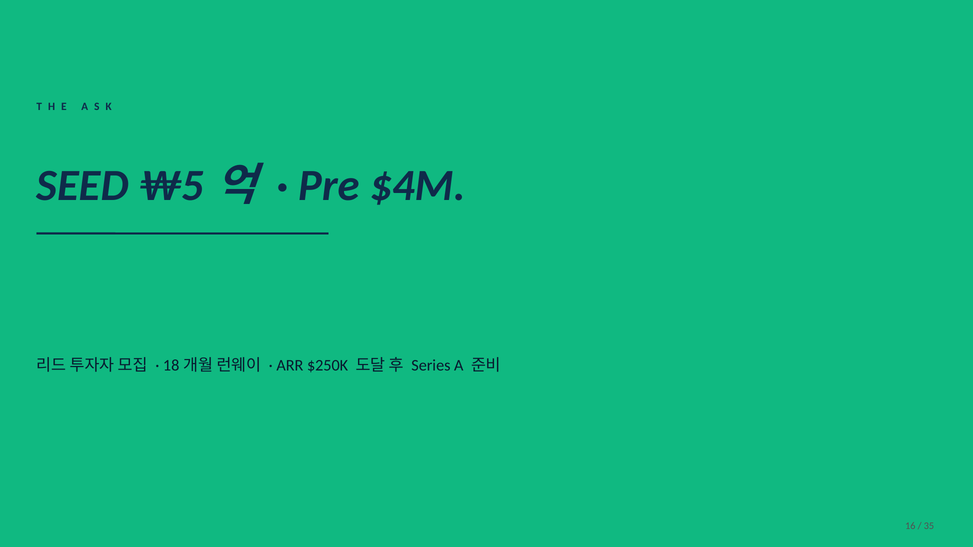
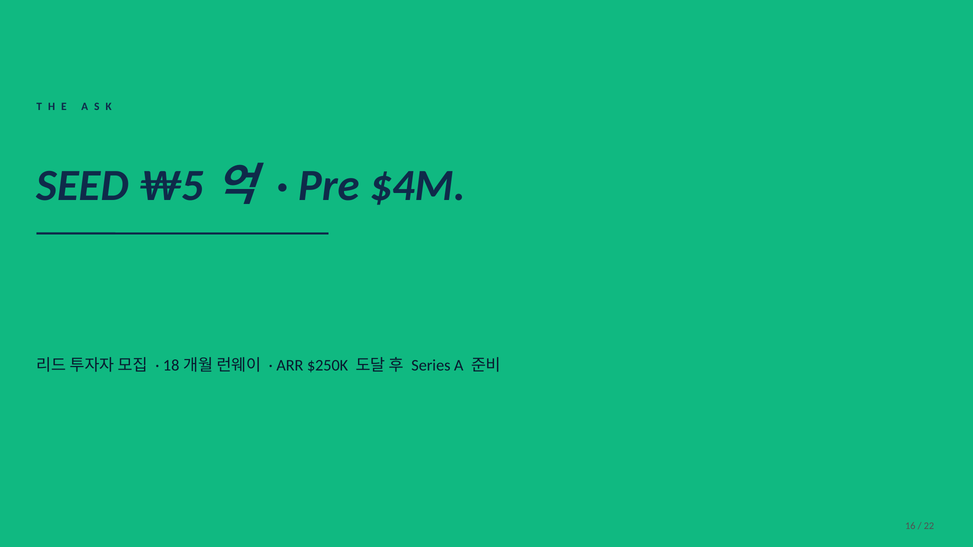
35: 35 -> 22 (929, 526)
